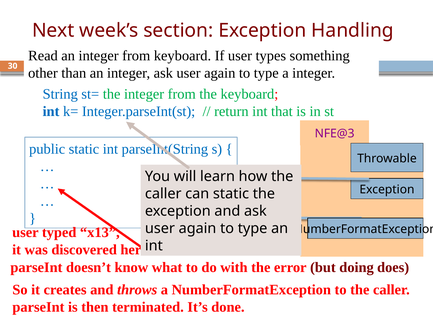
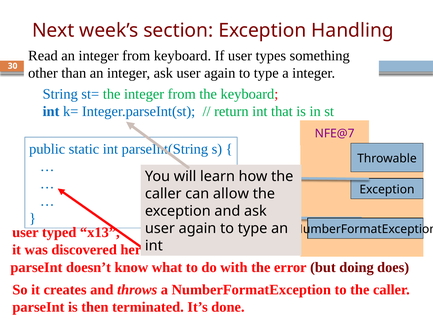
NFE@3: NFE@3 -> NFE@7 (335, 134)
can static: static -> allow (231, 194)
